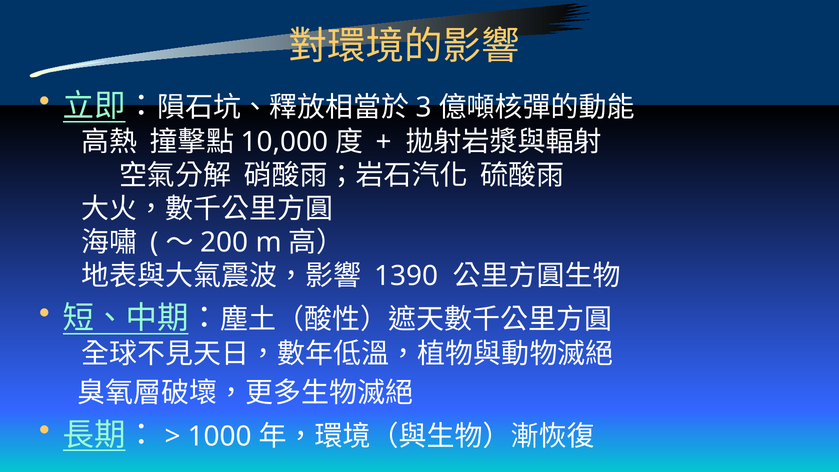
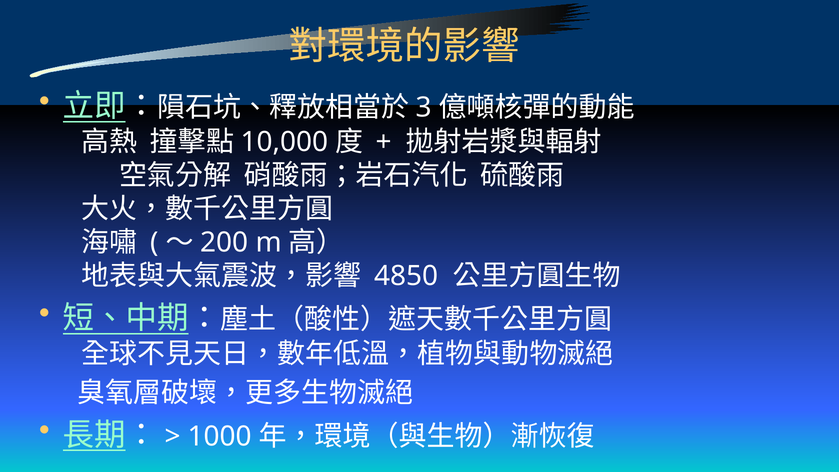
1390: 1390 -> 4850 (406, 276)
